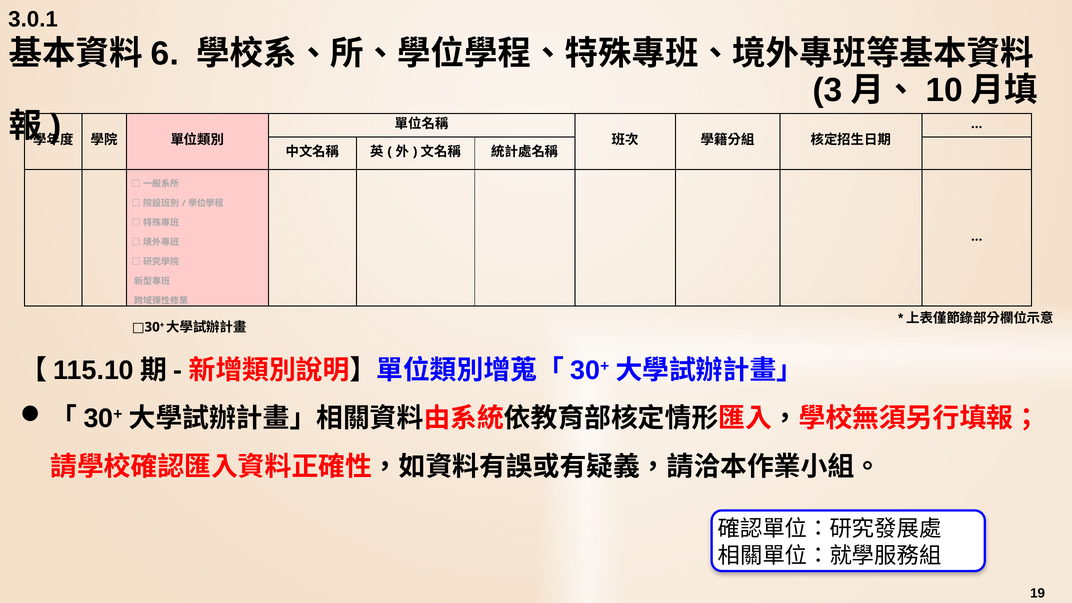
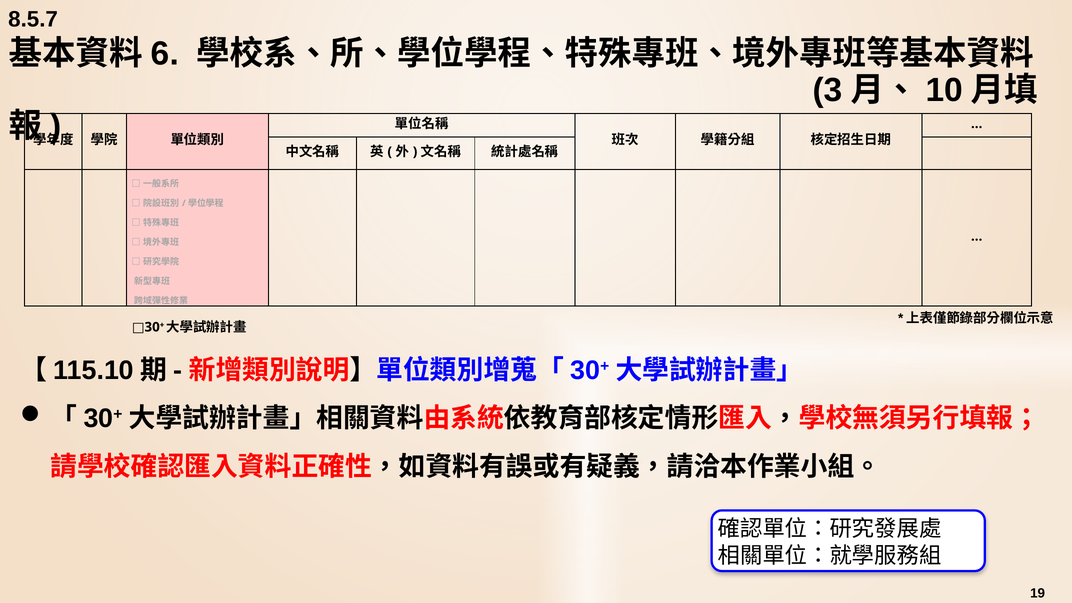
3.0.1: 3.0.1 -> 8.5.7 (33, 20)
